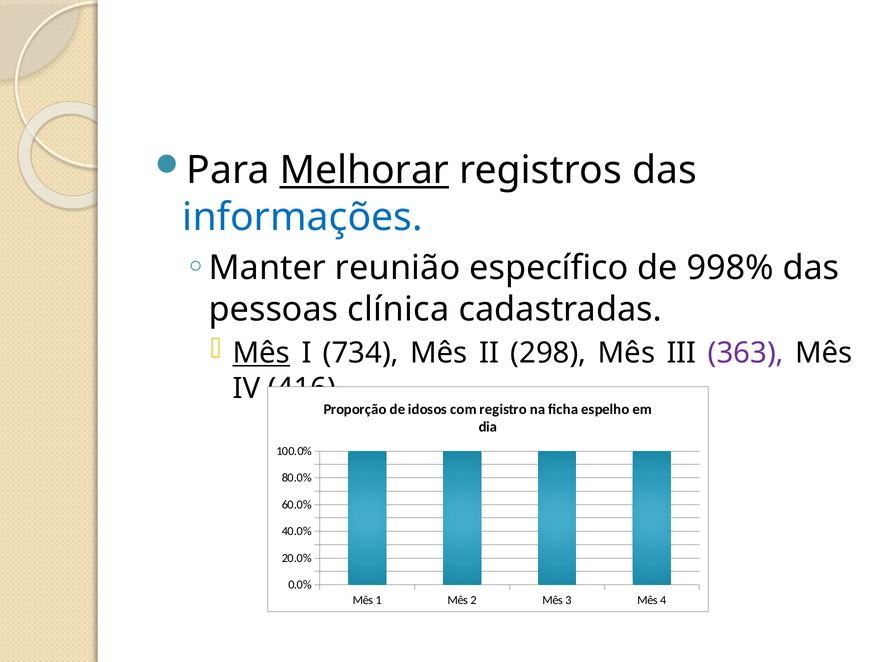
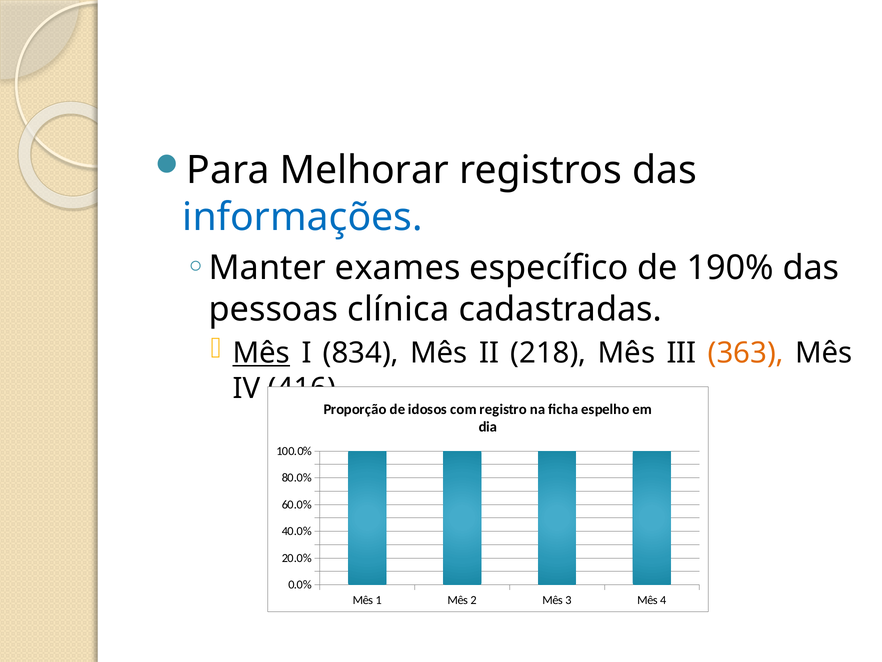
Melhorar underline: present -> none (364, 170)
reunião: reunião -> exames (398, 268)
998%: 998% -> 190% (730, 268)
734: 734 -> 834 (361, 353)
298: 298 -> 218 (548, 353)
363 colour: purple -> orange (746, 353)
